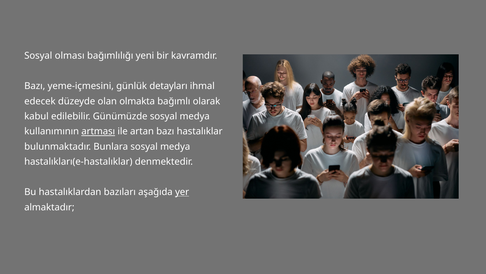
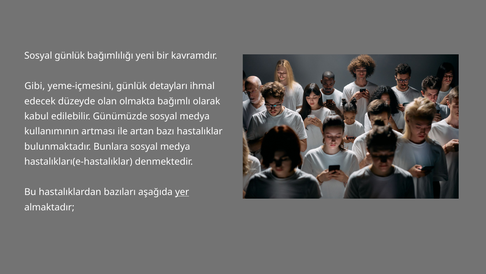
Sosyal olması: olması -> günlük (70, 56)
Bazı: Bazı -> Gibi (35, 86)
artması underline: present -> none (98, 131)
